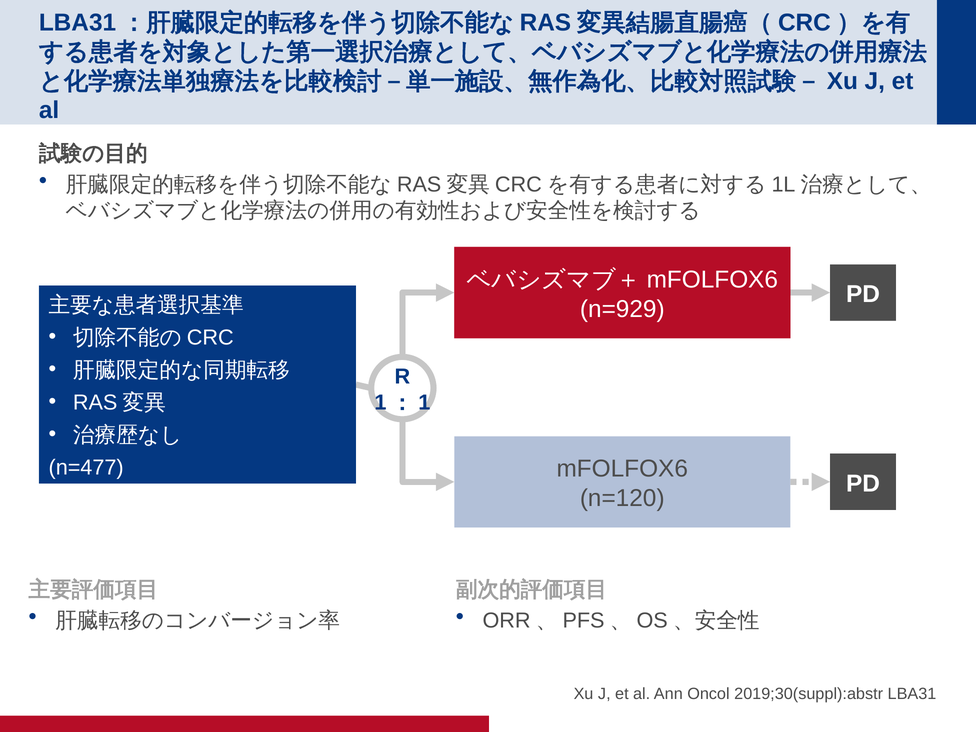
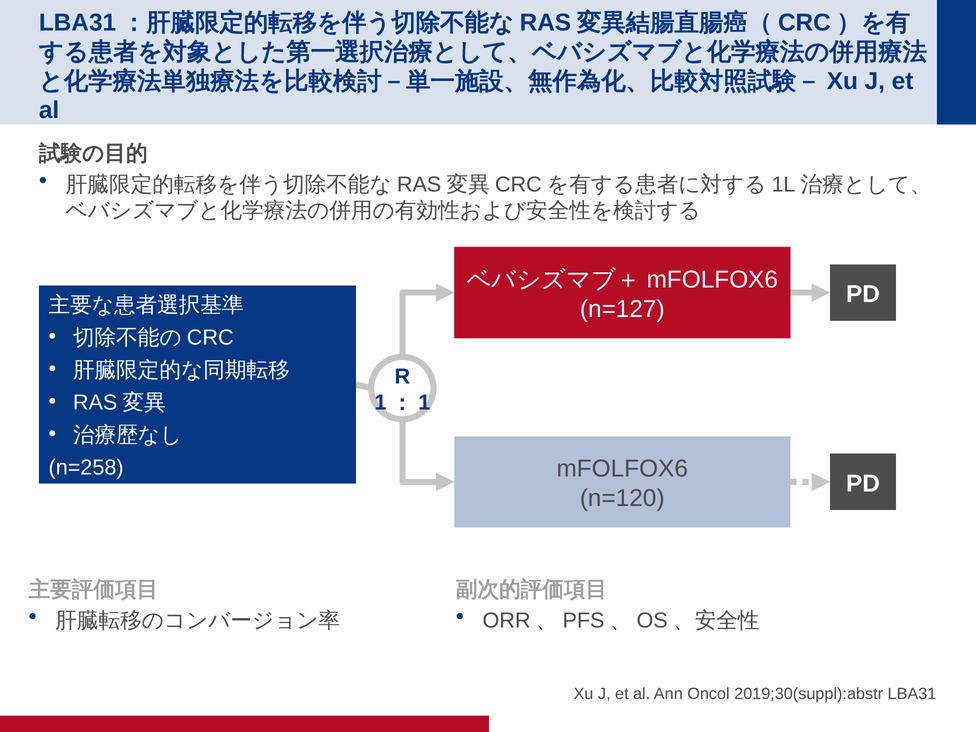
n=929: n=929 -> n=127 (622, 309)
n=477: n=477 -> n=258 (86, 467)
